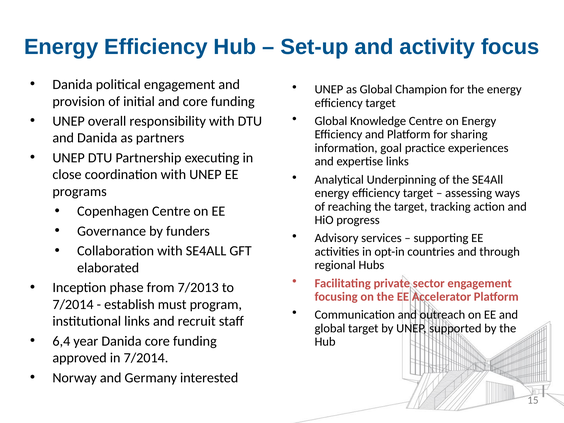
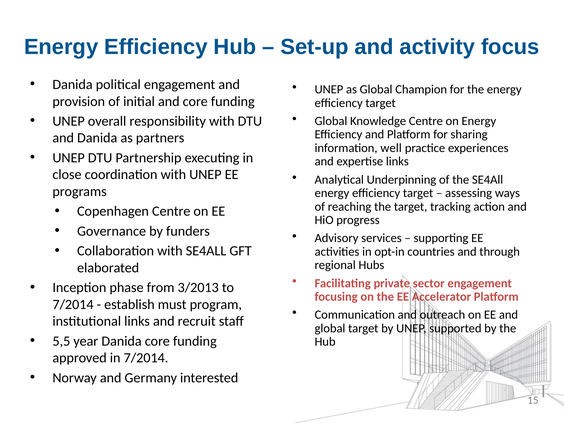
goal: goal -> well (391, 148)
7/2013: 7/2013 -> 3/2013 (198, 287)
6,4: 6,4 -> 5,5 (61, 341)
